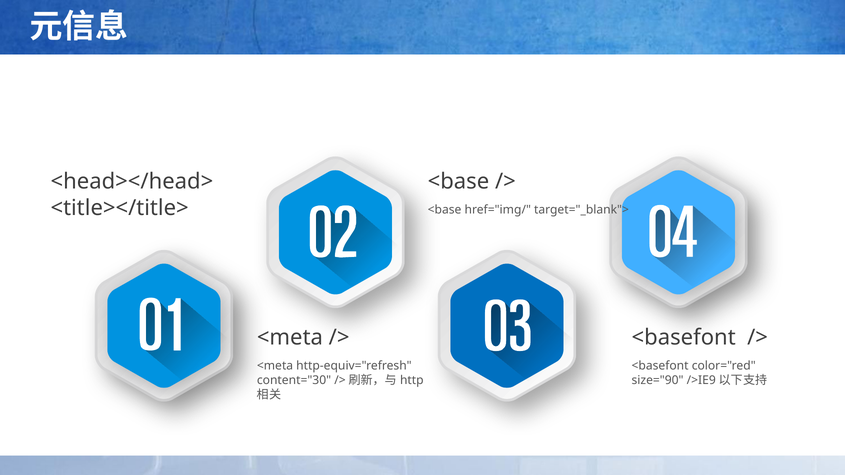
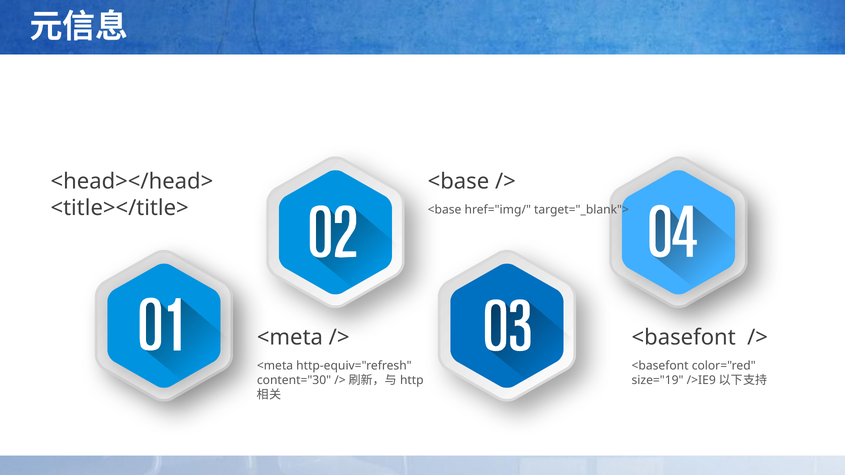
size="90: size="90 -> size="19 (658, 381)
